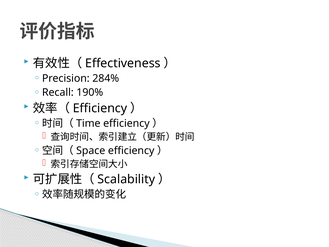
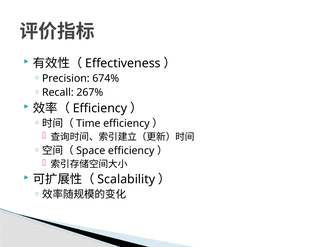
284%: 284% -> 674% (106, 78)
190%: 190% -> 267% (90, 92)
